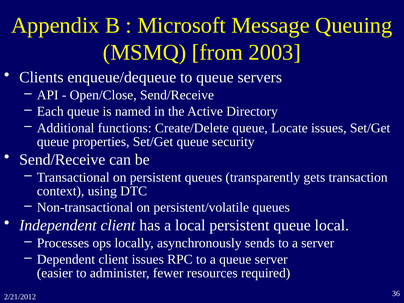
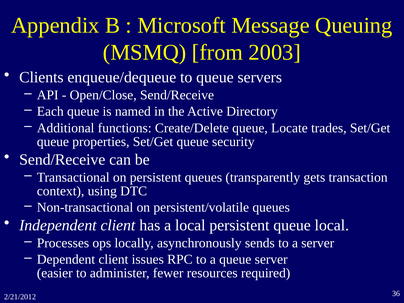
Locate issues: issues -> trades (329, 128)
